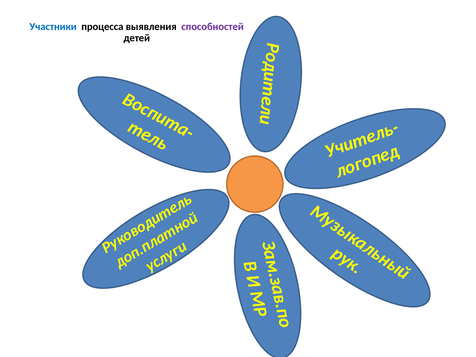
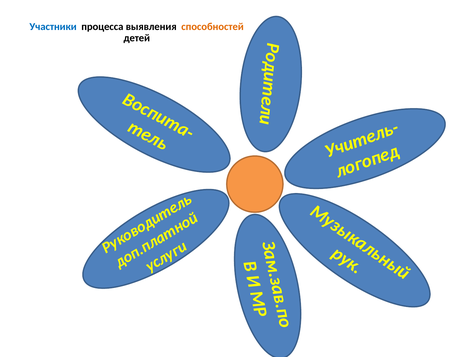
способностей colour: purple -> orange (213, 27)
